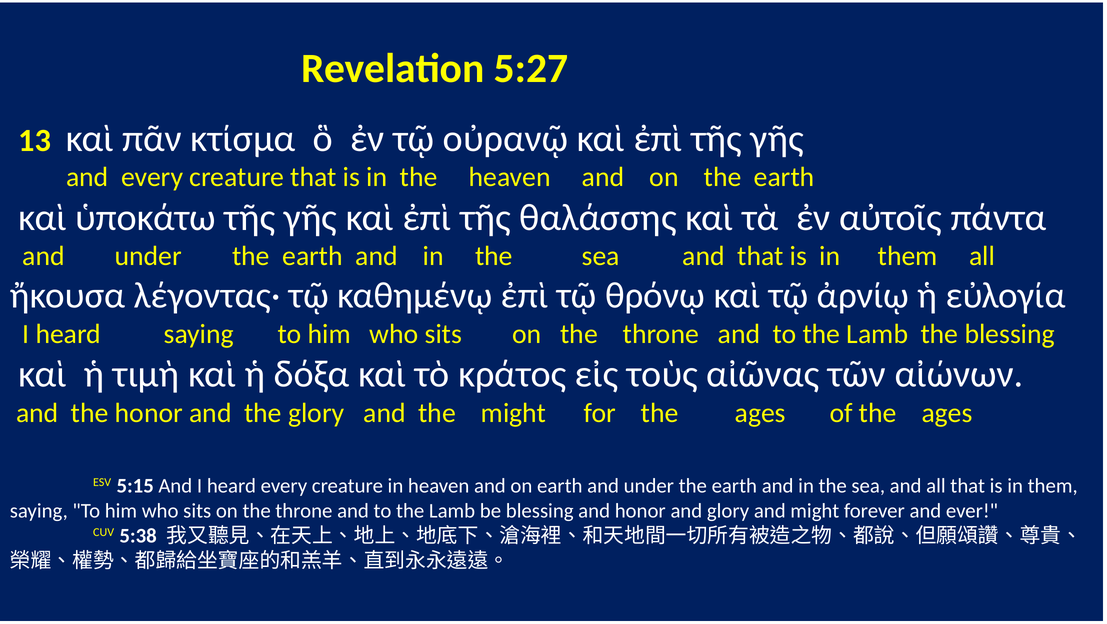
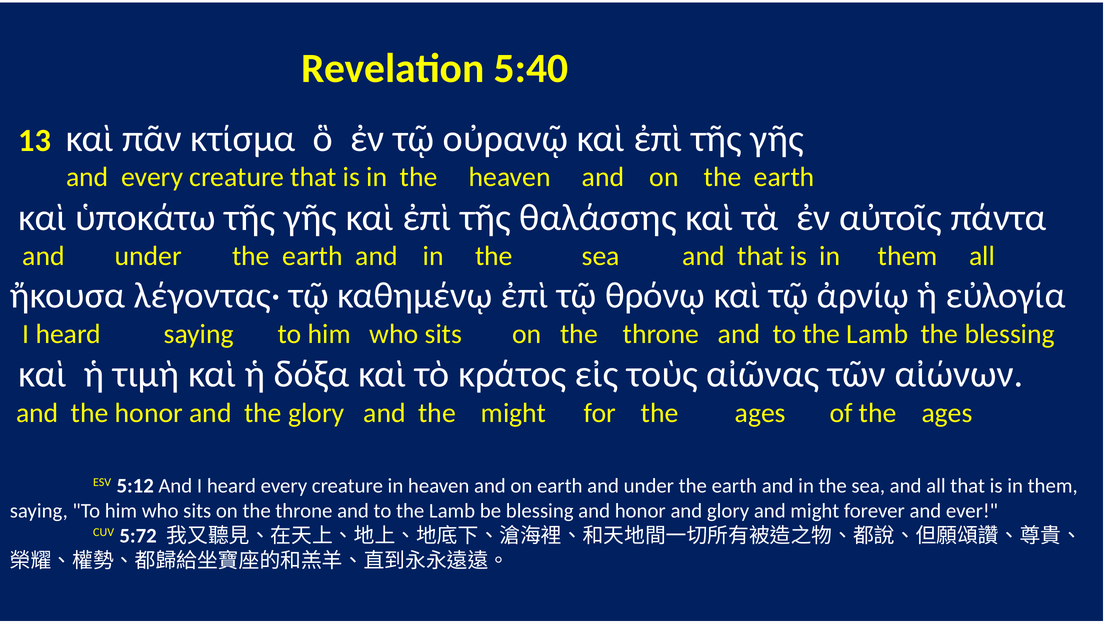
5:27: 5:27 -> 5:40 (531, 69)
5:15: 5:15 -> 5:12 (135, 486)
5:38: 5:38 -> 5:72 (138, 536)
